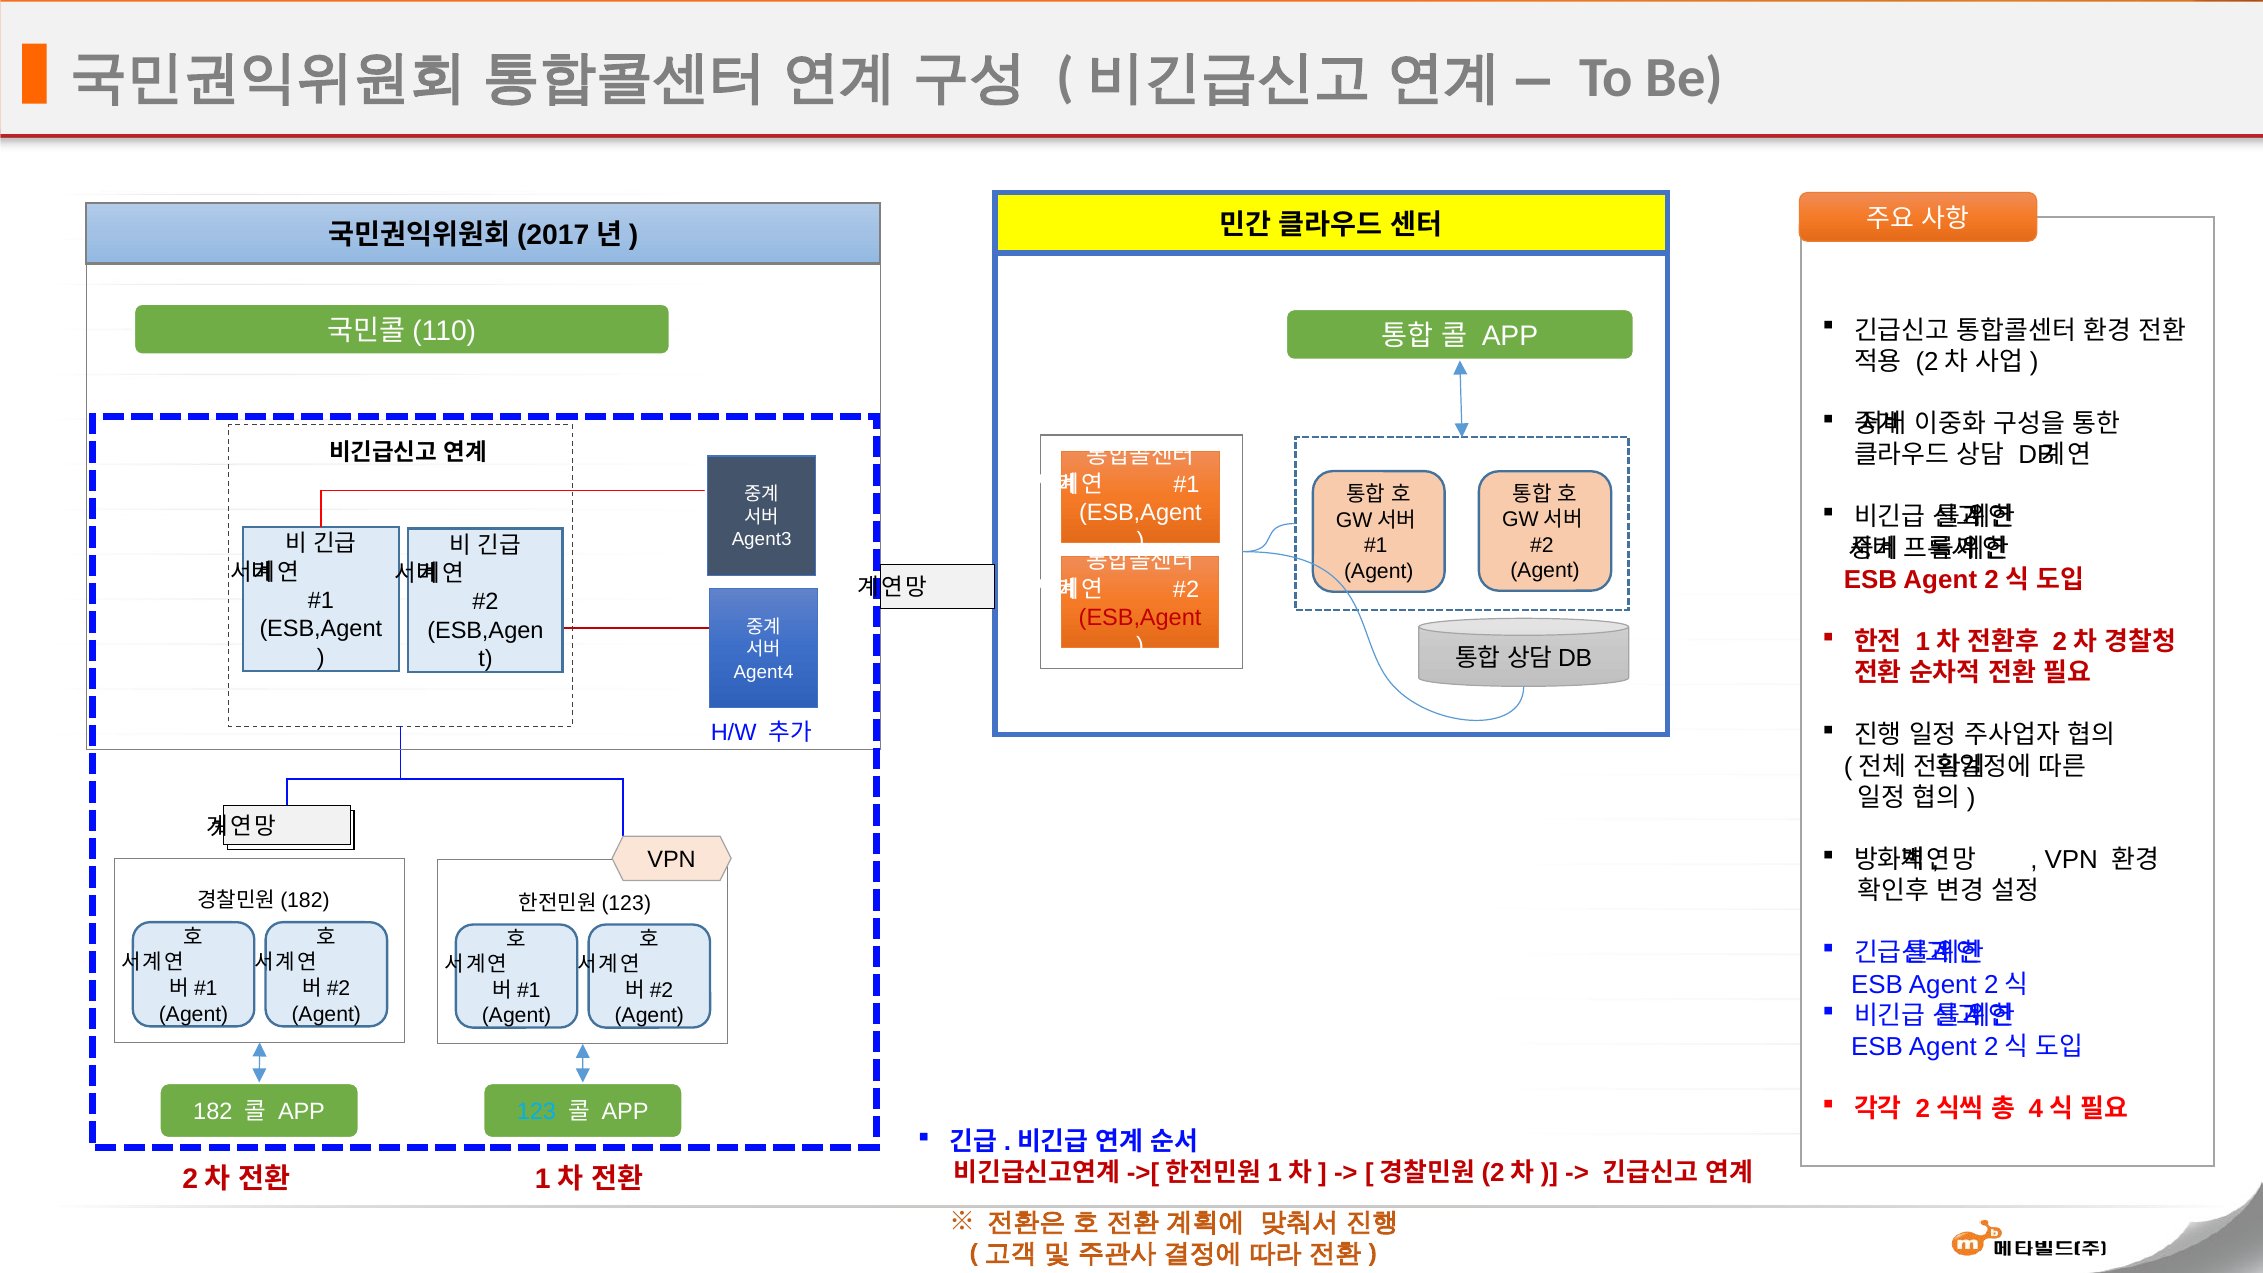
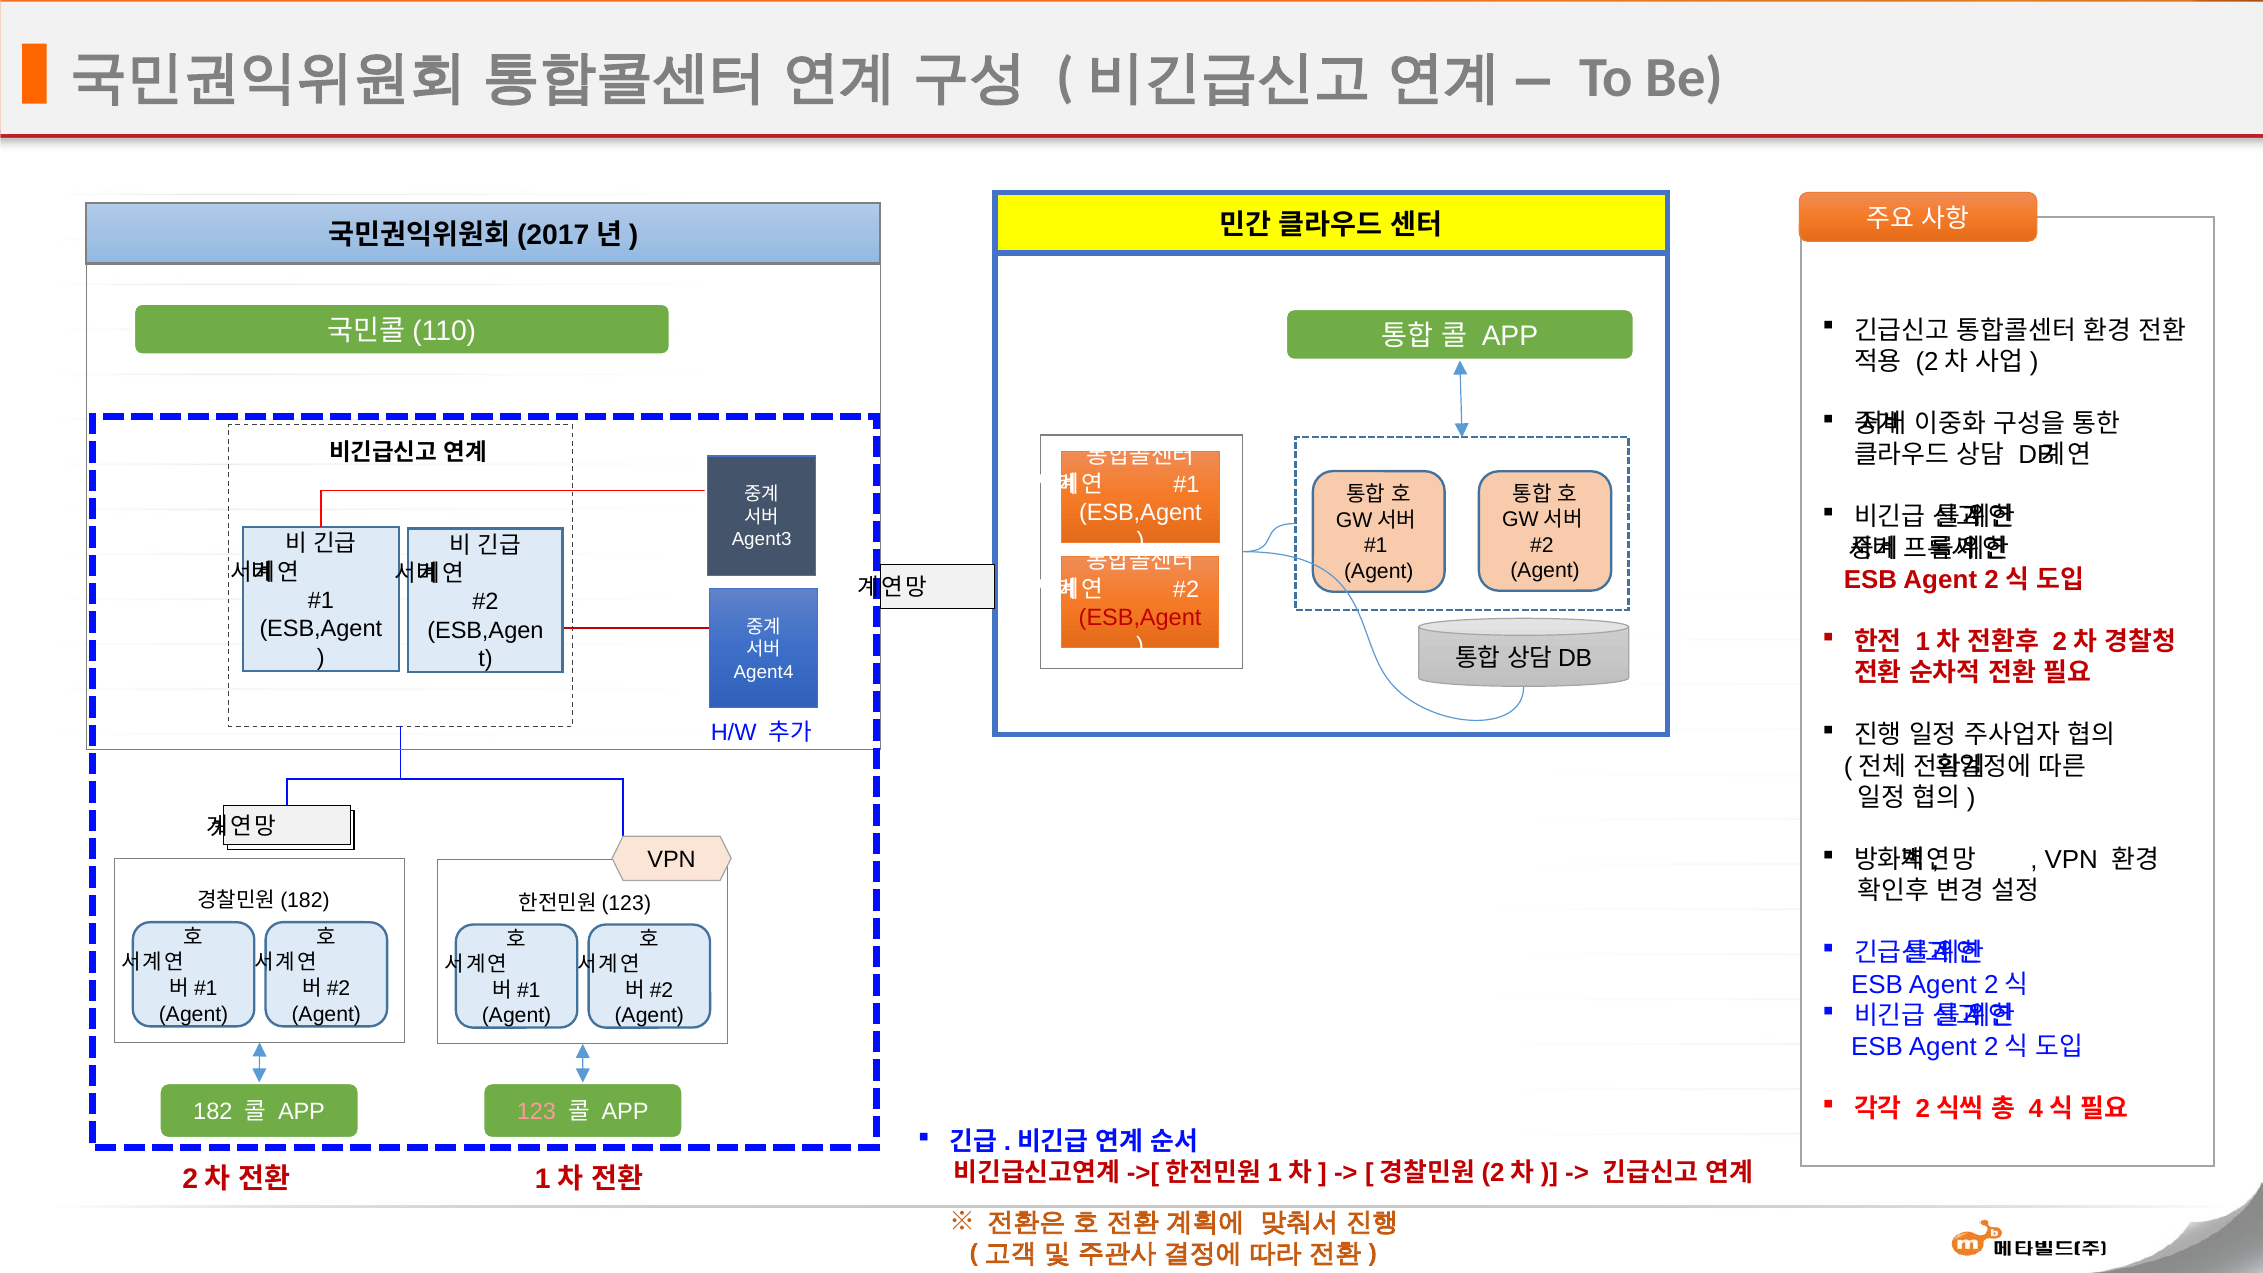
123 colour: light blue -> pink (536, 1112)
